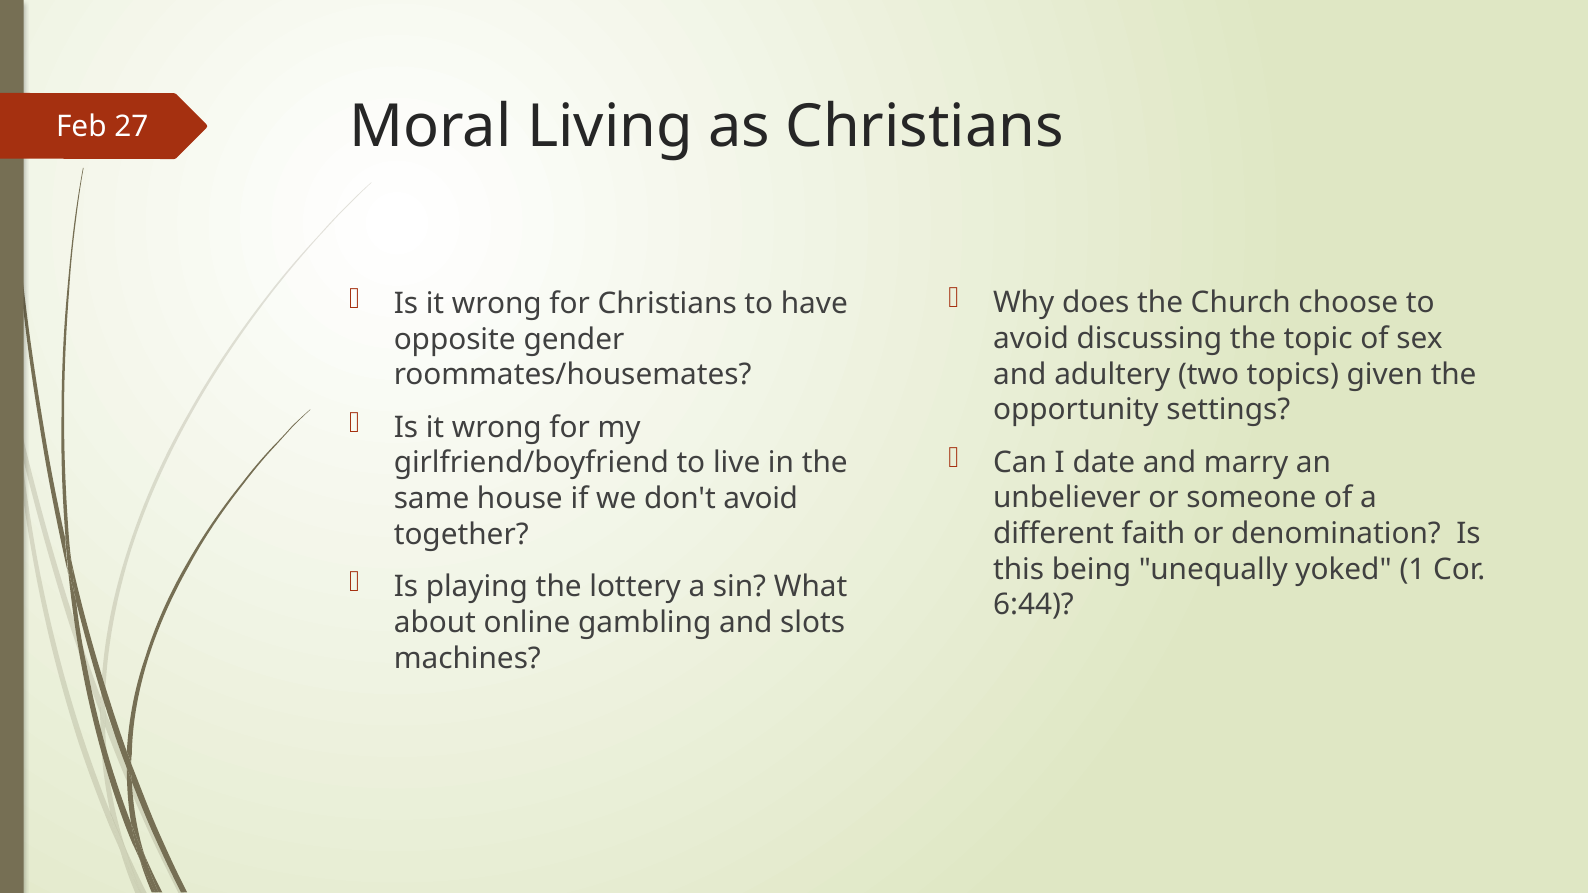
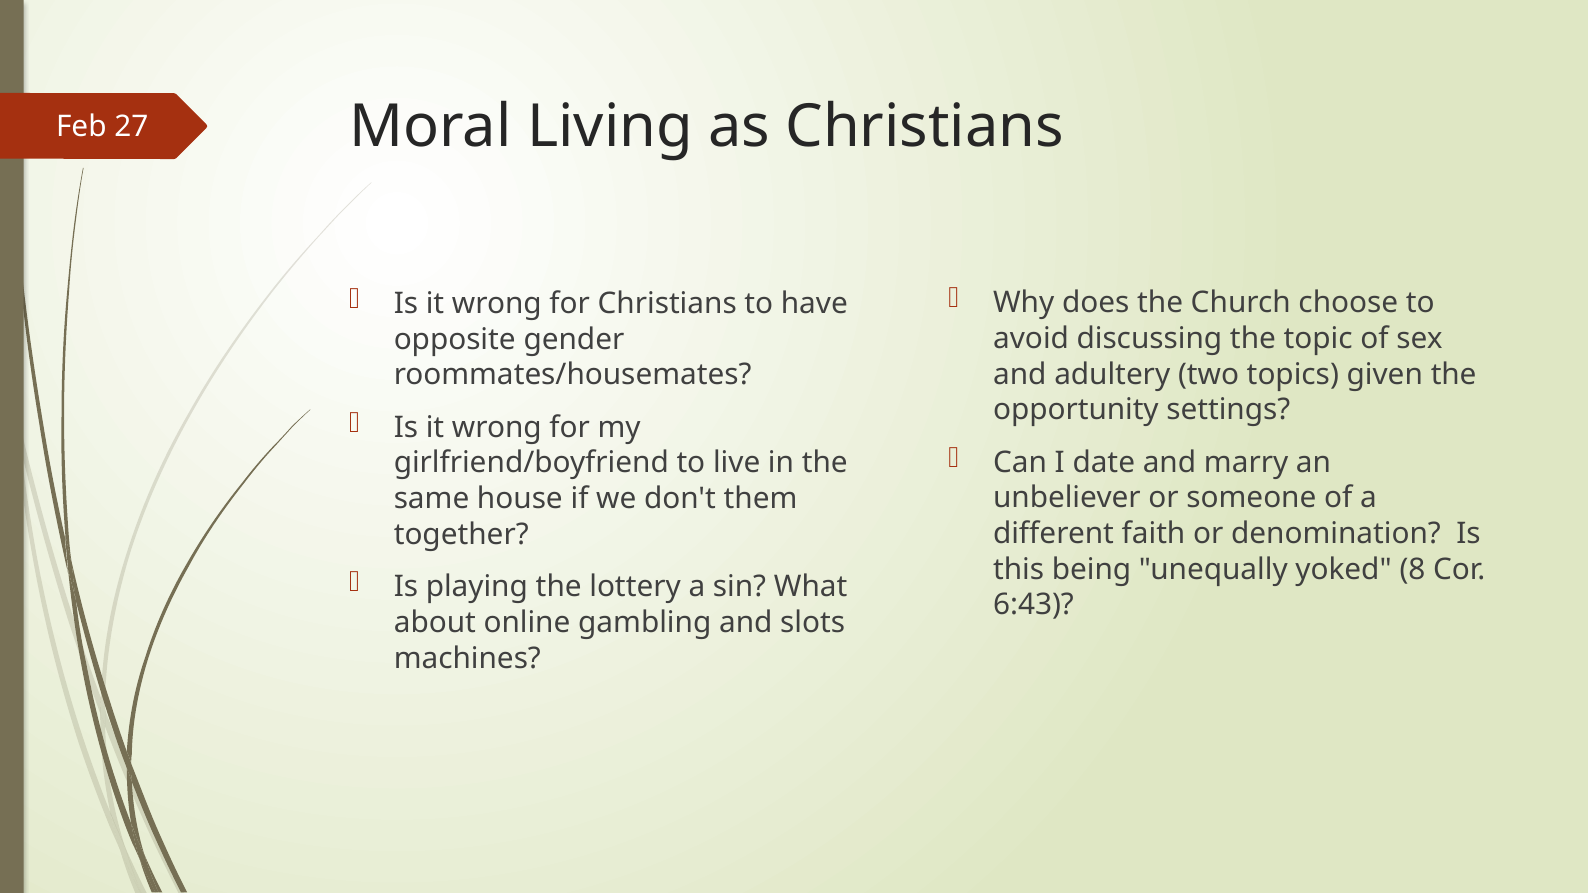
don't avoid: avoid -> them (761, 499)
1: 1 -> 8 (1413, 569)
6:44: 6:44 -> 6:43 (1034, 605)
